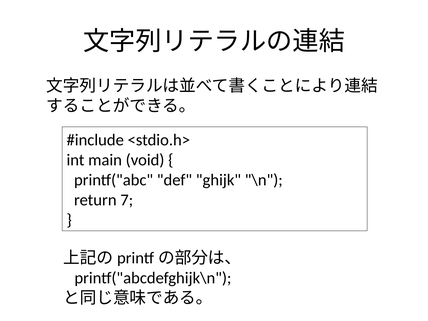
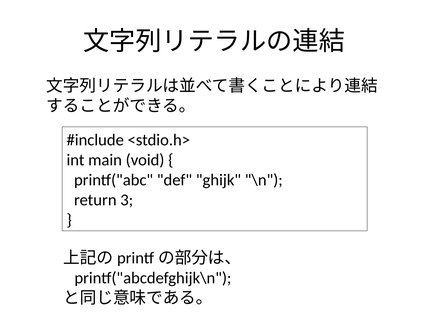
7: 7 -> 3 (127, 200)
